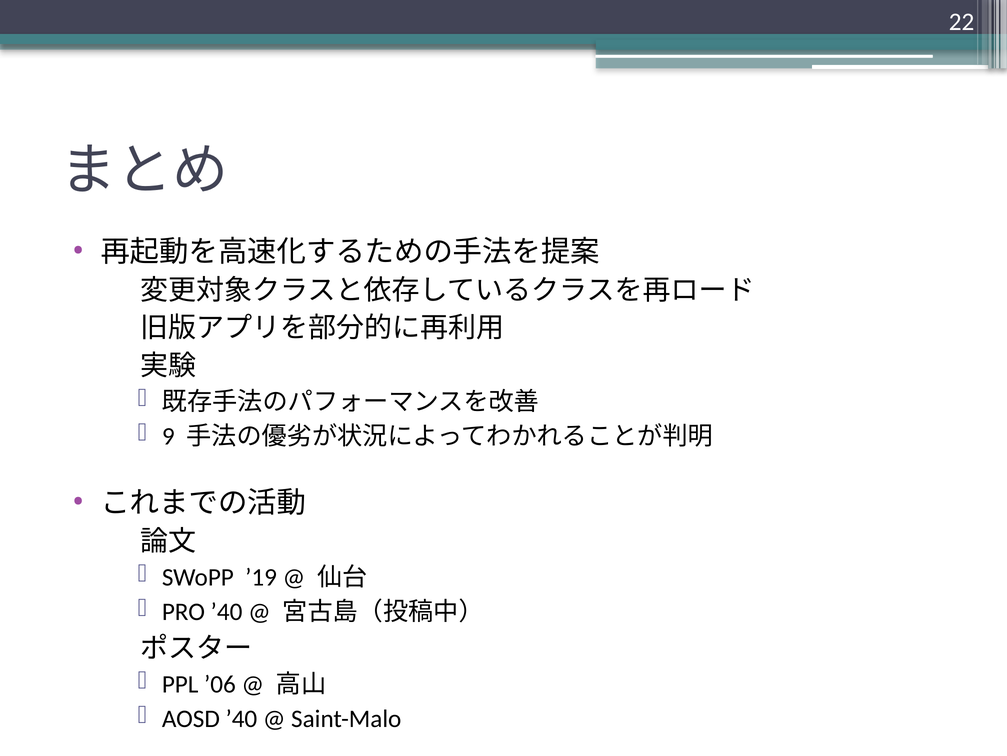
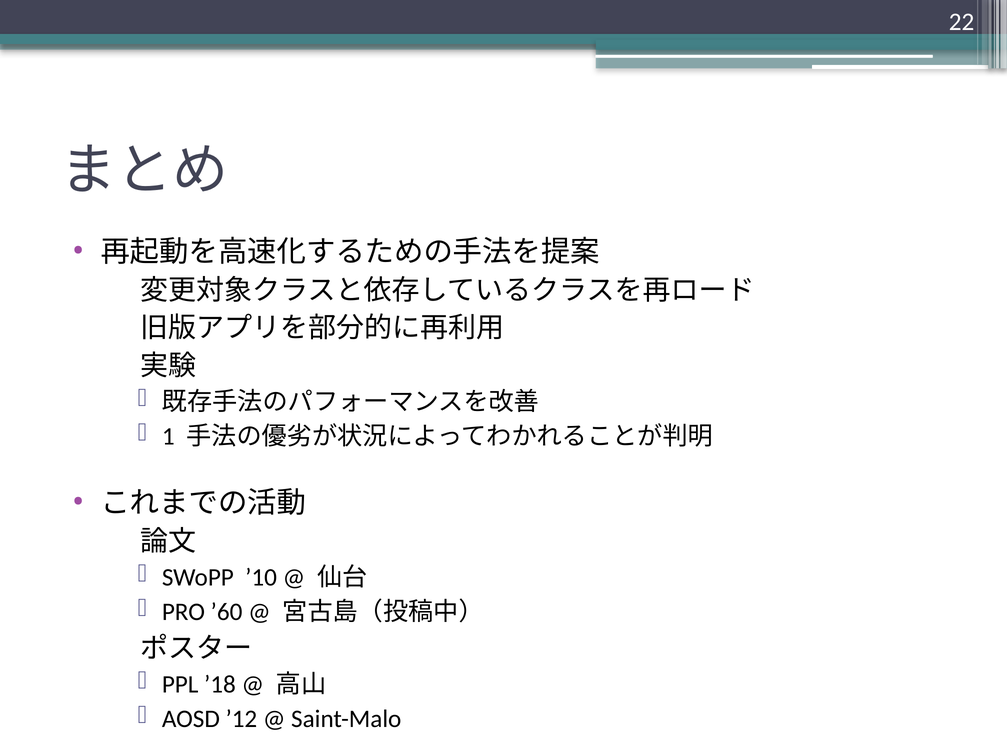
9: 9 -> 1 (168, 436)
’19: ’19 -> ’10 (261, 577)
PRO ’40: ’40 -> ’60 (227, 611)
’06: ’06 -> ’18 (220, 684)
AOSD ’40: ’40 -> ’12 (241, 718)
